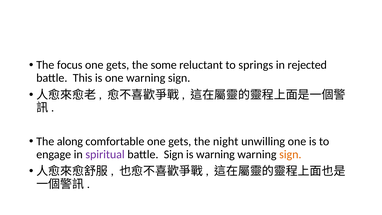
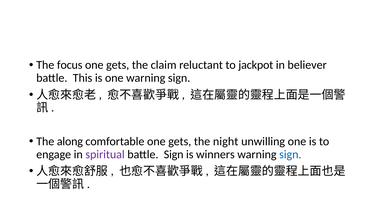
some: some -> claim (164, 65)
springs: springs -> jackpot (256, 65)
rejected: rejected -> believer (307, 65)
is warning: warning -> winners (215, 154)
sign colour: orange -> blue (290, 154)
